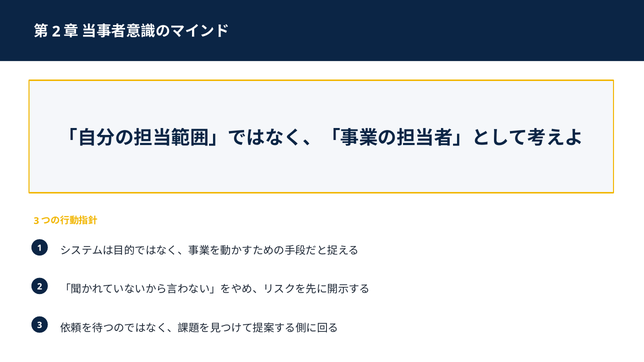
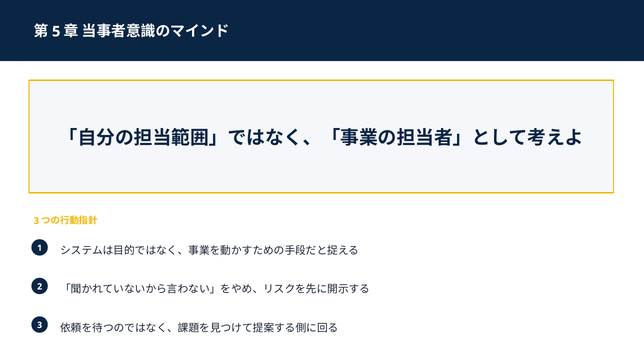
2: 2 -> 5 (56, 32)
